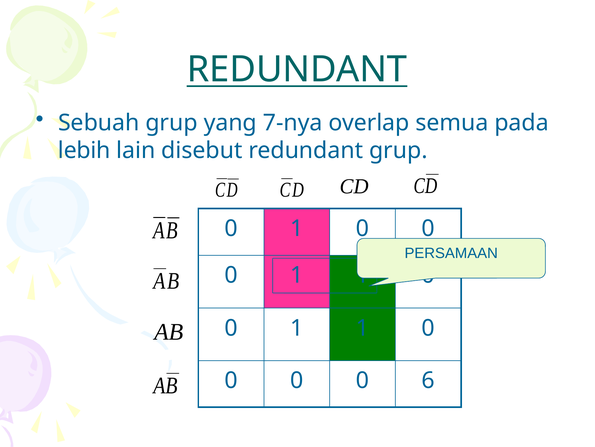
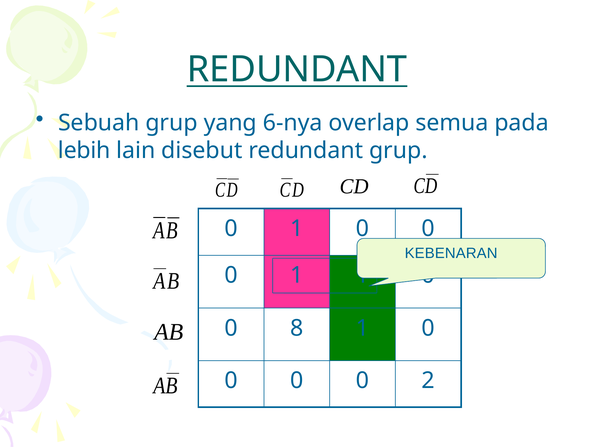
7-nya: 7-nya -> 6-nya (293, 123)
PERSAMAAN: PERSAMAAN -> KEBENARAN (451, 253)
1: 1 -> 8 (297, 328)
6: 6 -> 2 (428, 380)
